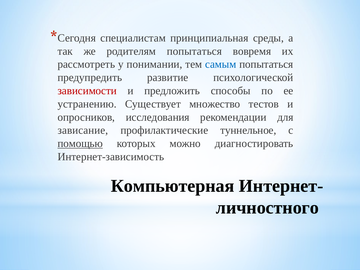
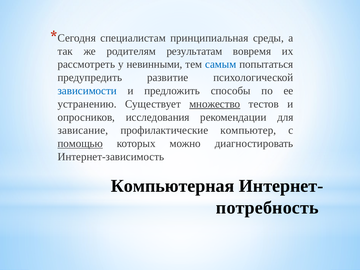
родителям попытаться: попытаться -> результатам (194, 51)
понимании: понимании -> невинными (155, 64)
зависимости colour: red -> blue (87, 91)
множество underline: none -> present (215, 104)
туннельное: туннельное -> компьютер (248, 130)
личностного: личностного -> потребность (267, 208)
